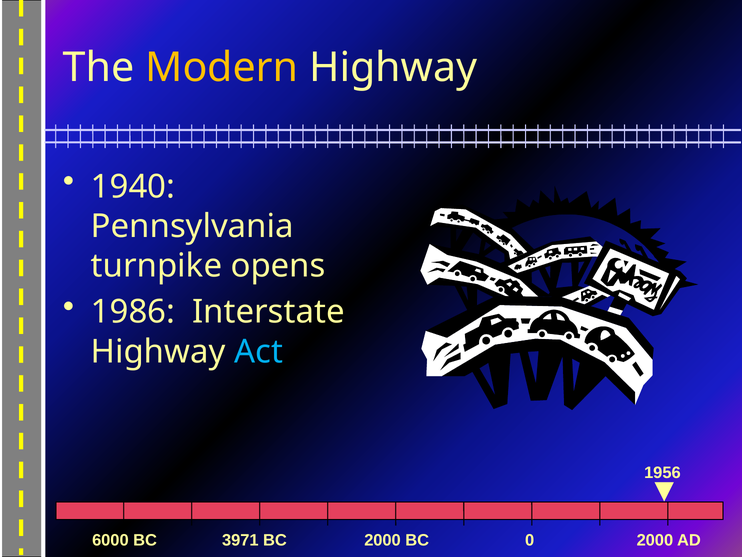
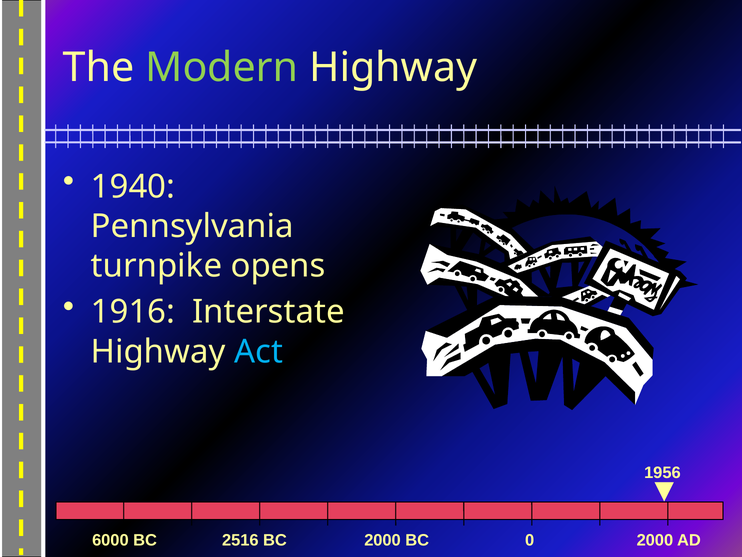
Modern colour: yellow -> light green (222, 68)
1986: 1986 -> 1916 (133, 312)
3971: 3971 -> 2516 (240, 540)
